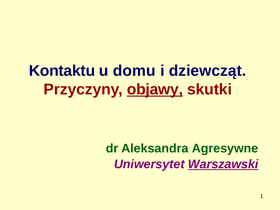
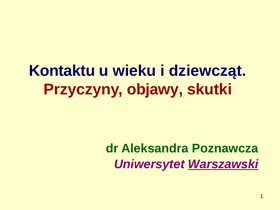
domu: domu -> wieku (134, 71)
objawy underline: present -> none (155, 89)
Agresywne: Agresywne -> Poznawcza (225, 148)
